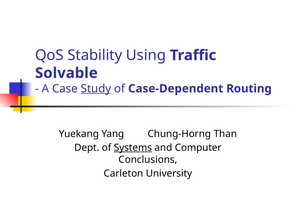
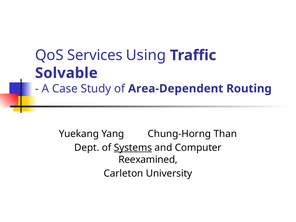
Stability: Stability -> Services (95, 55)
Study underline: present -> none (96, 89)
Case-Dependent: Case-Dependent -> Area-Dependent (176, 89)
Conclusions: Conclusions -> Reexamined (148, 160)
